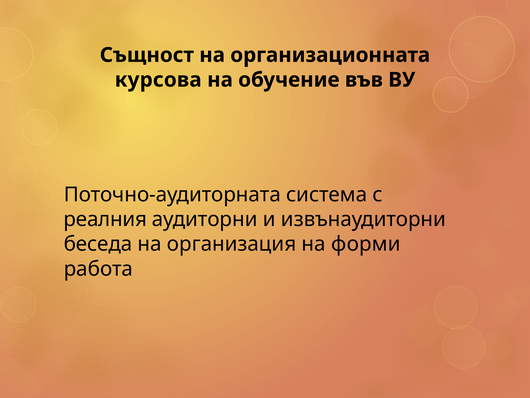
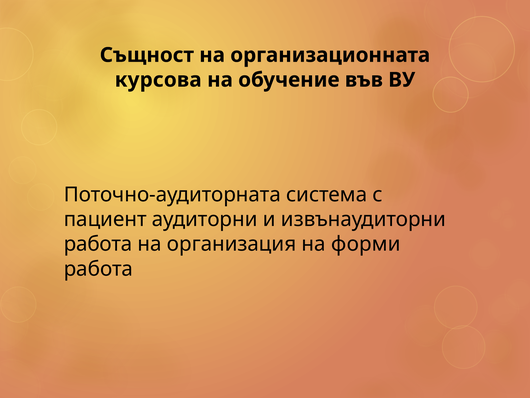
реалния: реалния -> пациент (105, 219)
беседа: беседа -> работа (98, 244)
